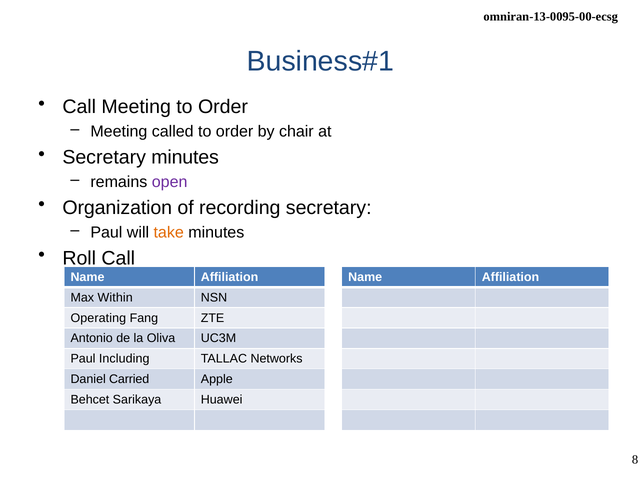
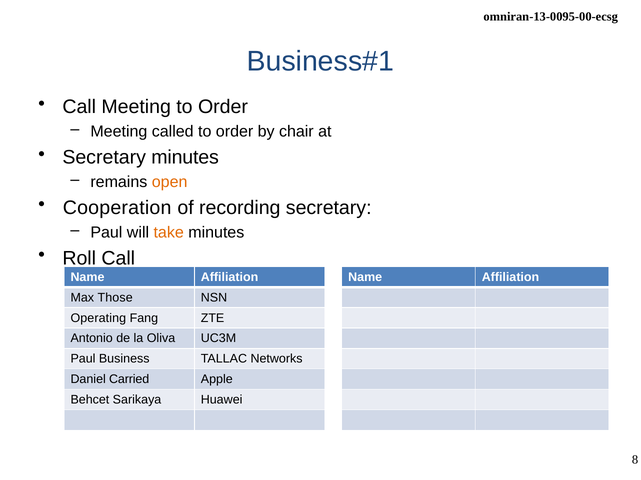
open colour: purple -> orange (170, 182)
Organization: Organization -> Cooperation (117, 208)
Within: Within -> Those (115, 298)
Including: Including -> Business (124, 359)
